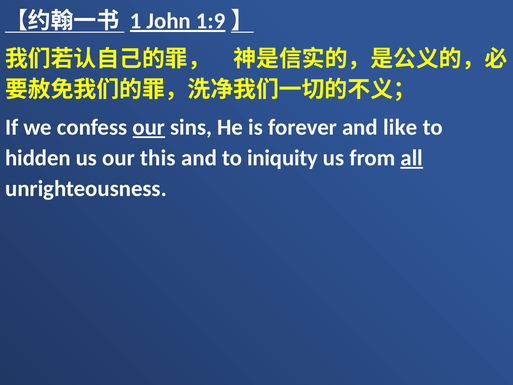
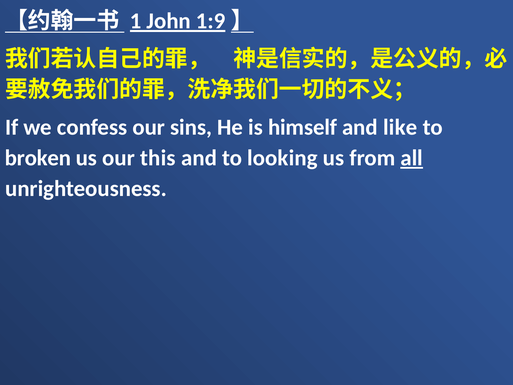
our underline: present -> none (149, 127)
forever: forever -> himself (303, 127)
hidden: hidden -> broken (38, 158)
iniquity: iniquity -> looking (282, 158)
